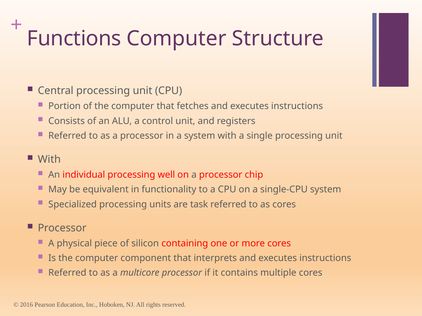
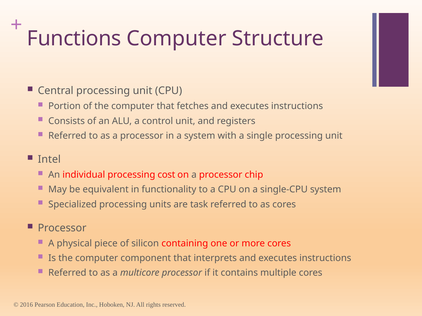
With: With -> Intel (49, 160)
well: well -> cost (166, 175)
